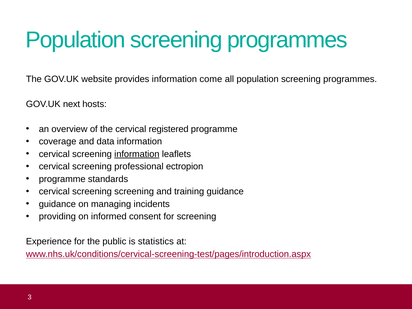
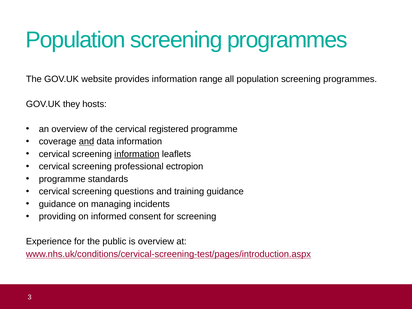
come: come -> range (211, 79)
next: next -> they (72, 104)
and underline: none -> present (87, 142)
screening screening: screening -> questions (134, 192)
is statistics: statistics -> overview (156, 242)
